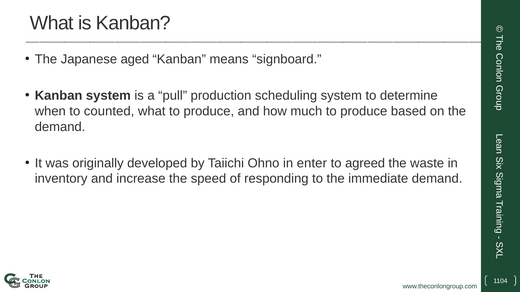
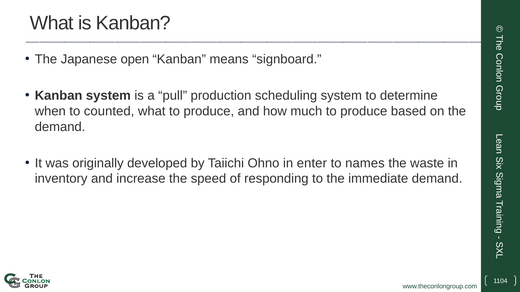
aged: aged -> open (135, 59)
agreed: agreed -> names (365, 163)
